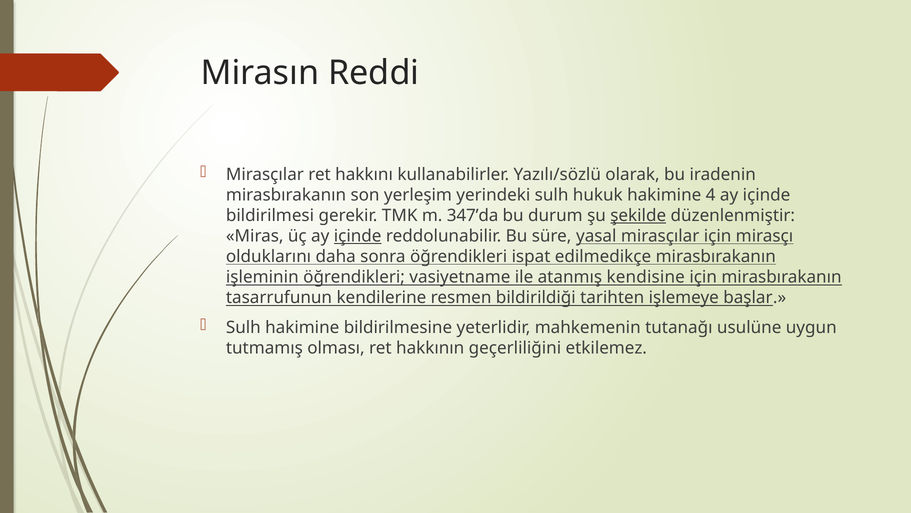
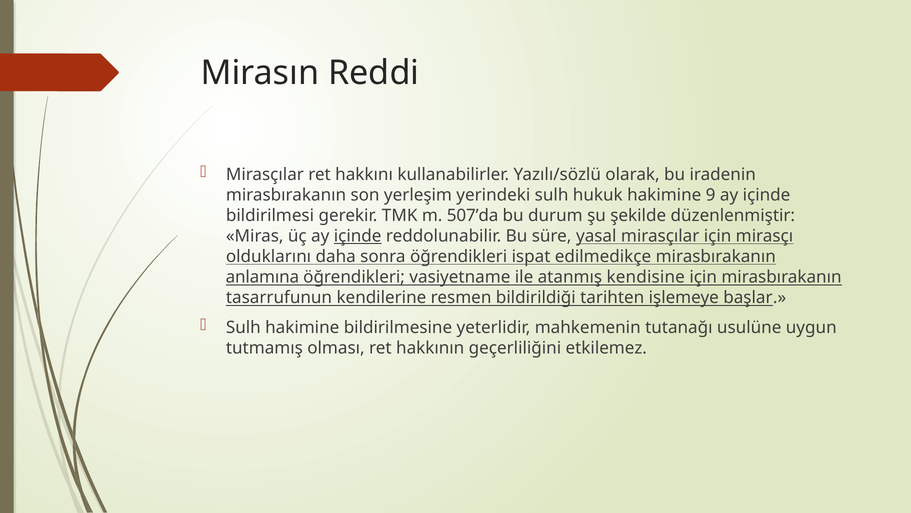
4: 4 -> 9 (711, 195)
347’da: 347’da -> 507’da (473, 215)
şekilde underline: present -> none (638, 215)
işleminin: işleminin -> anlamına (262, 277)
